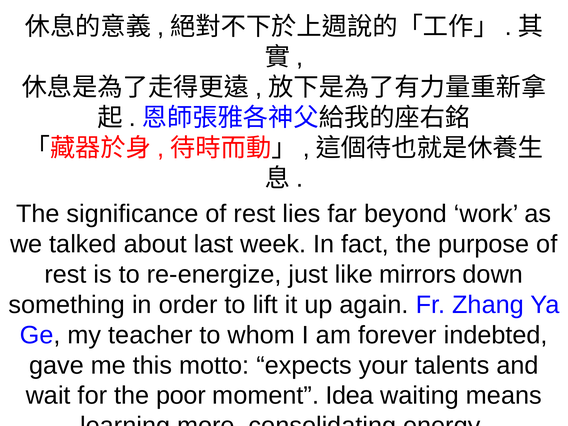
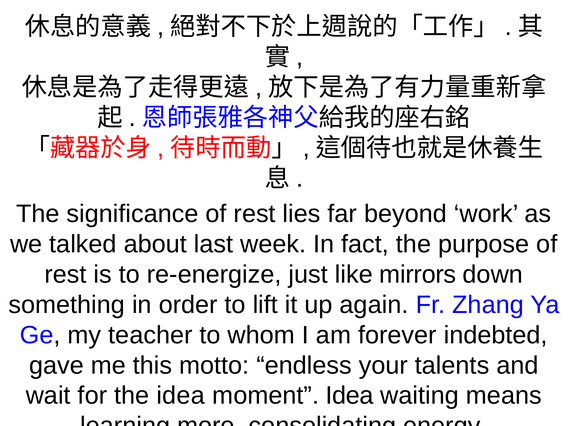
expects: expects -> endless (304, 365)
the poor: poor -> idea (181, 396)
